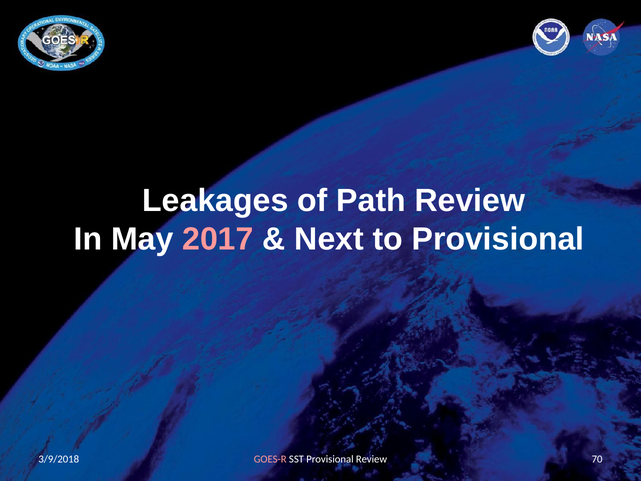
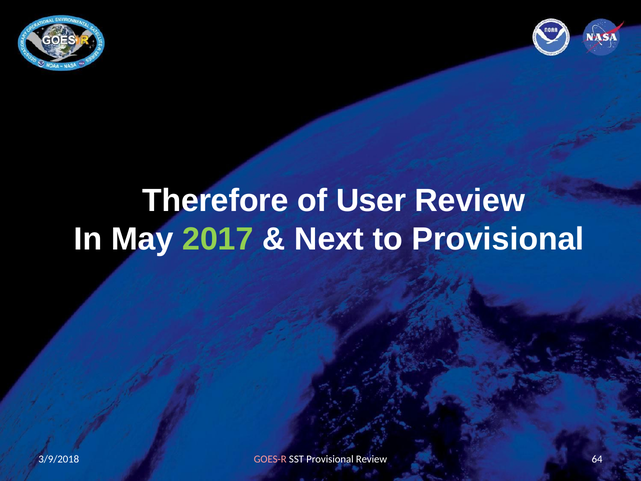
Leakages: Leakages -> Therefore (215, 201)
Path: Path -> User (371, 201)
2017 colour: pink -> light green (218, 239)
70: 70 -> 64 (597, 459)
